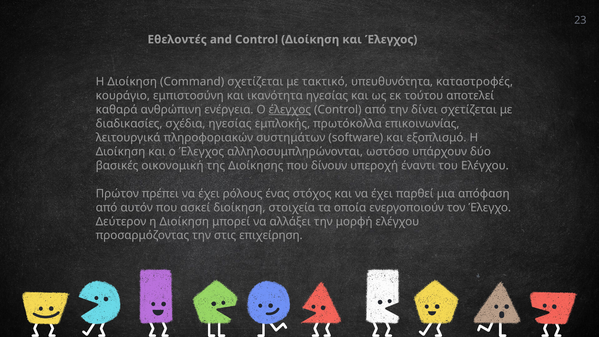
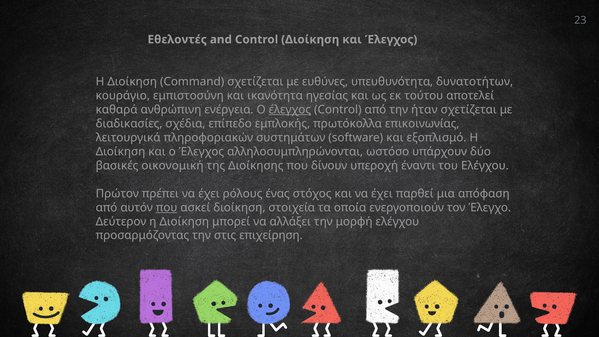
τακτικό: τακτικό -> ευθύνες (325, 82)
καταστροφές: καταστροφές -> δυνατοτήτων (475, 82)
δίνει: δίνει -> ήταν (424, 110)
σχέδια ηγεσίας: ηγεσίας -> επίπεδο (230, 124)
που underline: none -> present (167, 207)
